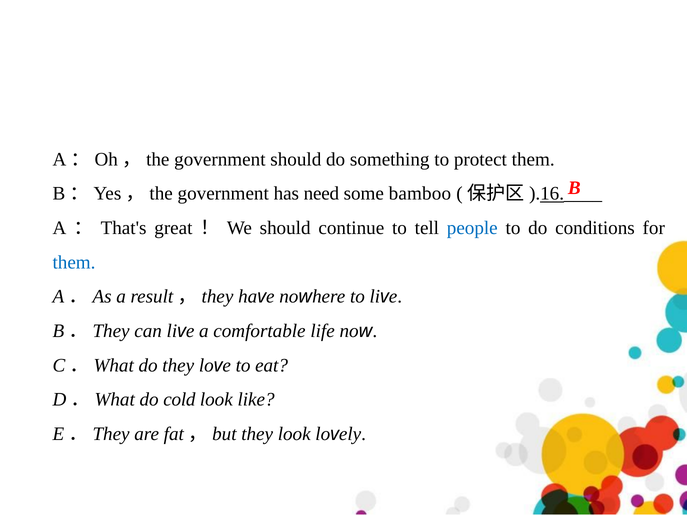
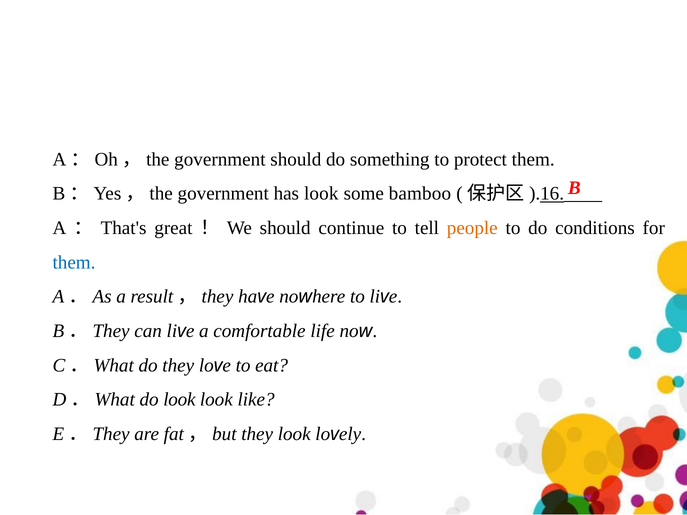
has need: need -> look (321, 194)
people colour: blue -> orange (472, 228)
do cold: cold -> look (179, 400)
